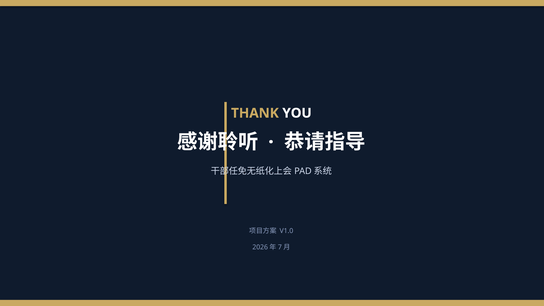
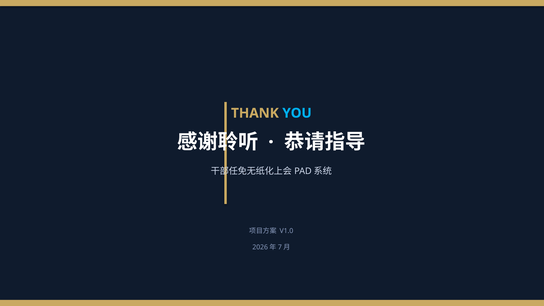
YOU colour: white -> light blue (297, 113)
